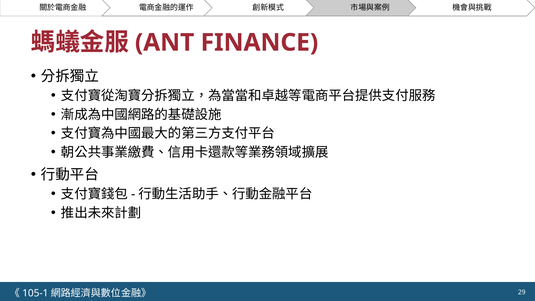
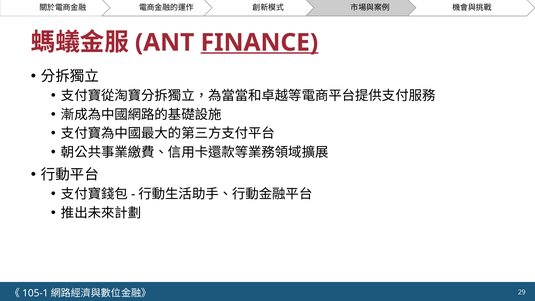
FINANCE underline: none -> present (259, 43)
